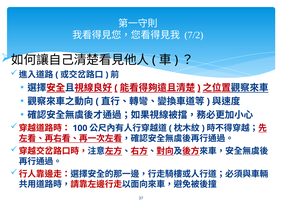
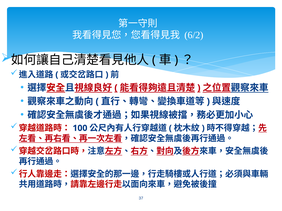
7/2: 7/2 -> 6/2 (194, 35)
